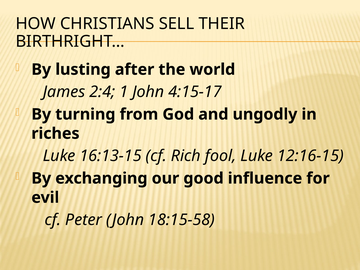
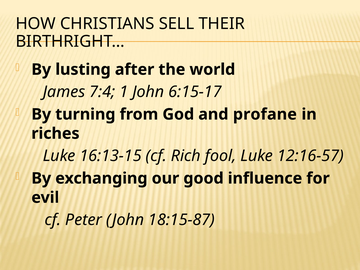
2:4: 2:4 -> 7:4 (102, 92)
4:15-17: 4:15-17 -> 6:15-17 (195, 92)
ungodly: ungodly -> profane (265, 114)
12:16-15: 12:16-15 -> 12:16-57 (310, 156)
18:15-58: 18:15-58 -> 18:15-87 (182, 220)
